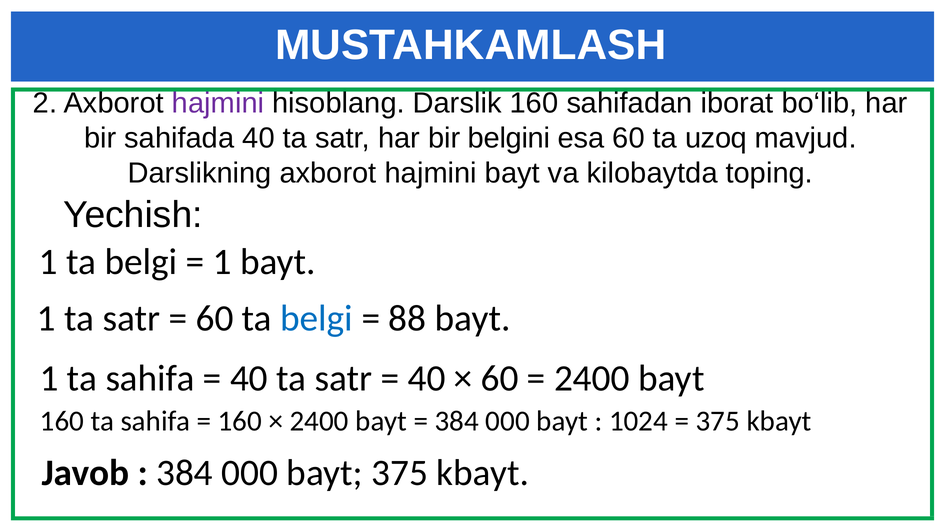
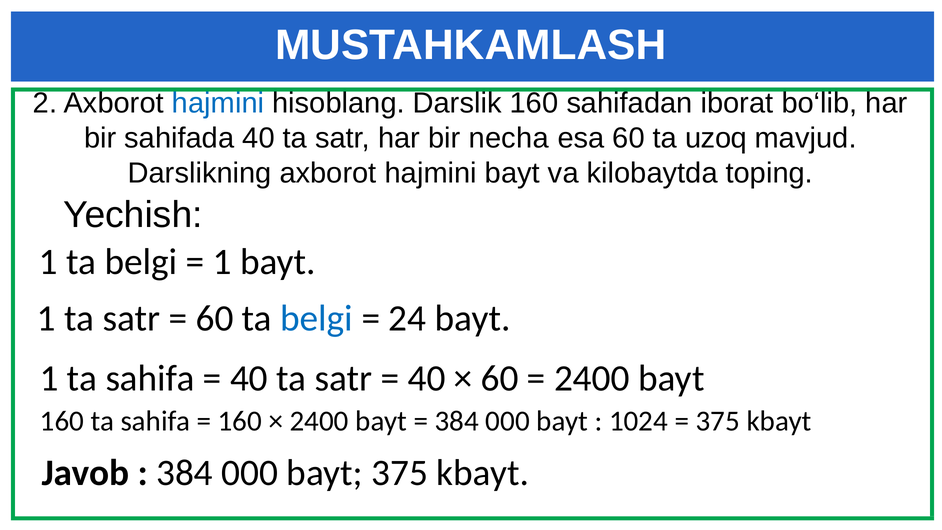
hajmini colour: purple -> blue (218, 103)
belgini: belgini -> necha (509, 138)
88: 88 -> 24 (407, 318)
